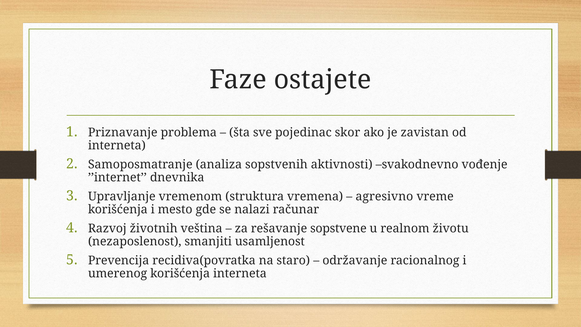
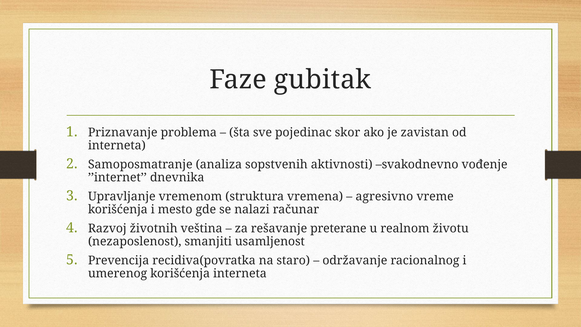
ostajete: ostajete -> gubitak (322, 80)
sopstvene: sopstvene -> preterane (338, 228)
